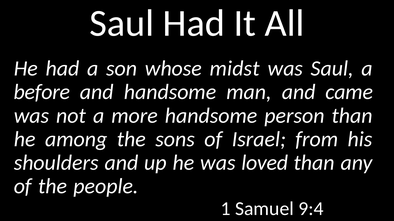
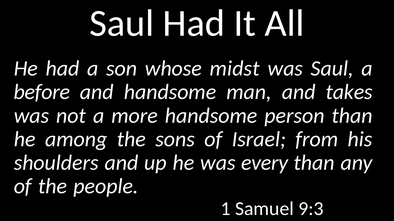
came: came -> takes (349, 92)
loved: loved -> every (265, 163)
9:4: 9:4 -> 9:3 (311, 209)
